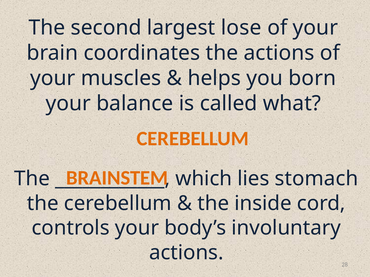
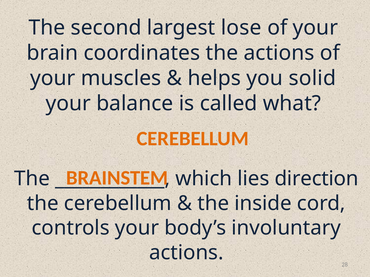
born: born -> solid (312, 78)
stomach: stomach -> direction (317, 179)
